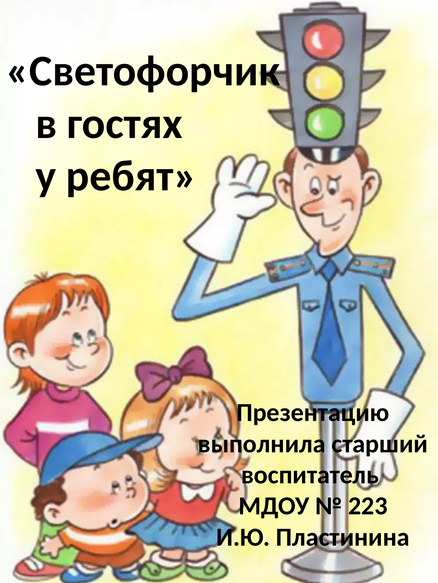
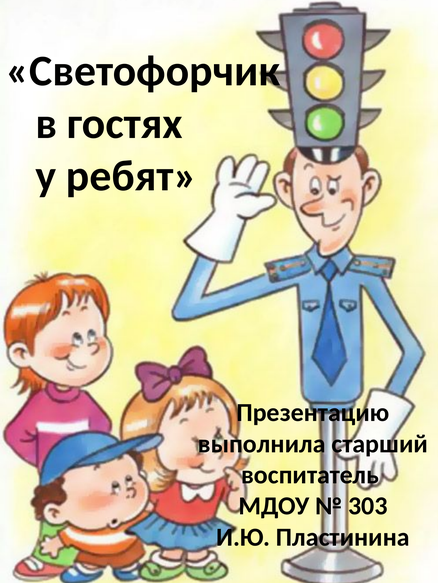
223: 223 -> 303 (368, 507)
